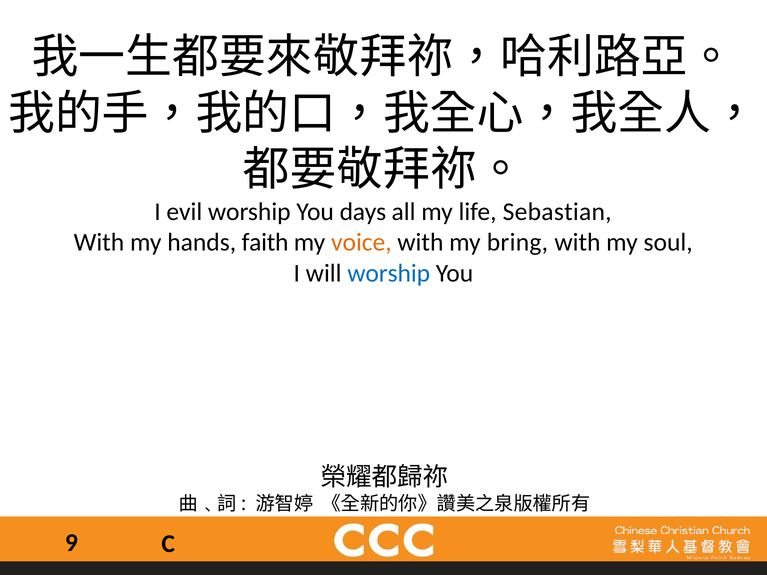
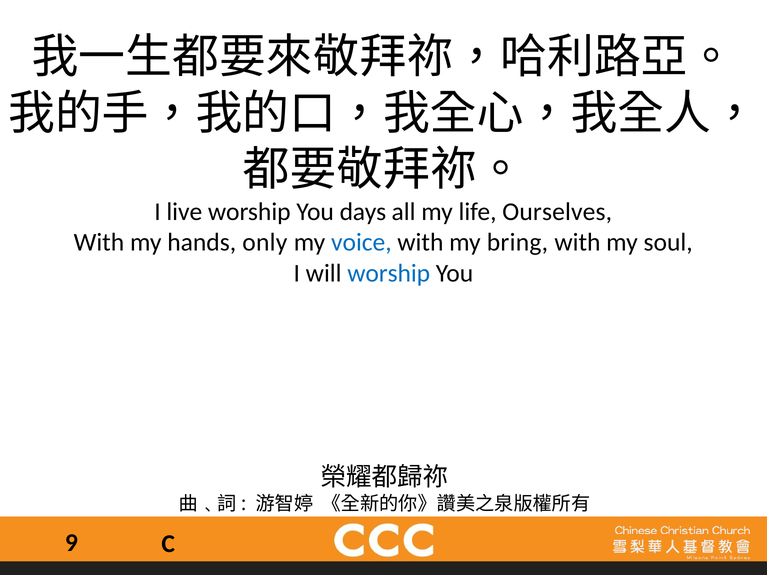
evil: evil -> live (184, 212)
Sebastian: Sebastian -> Ourselves (557, 212)
faith: faith -> only (265, 243)
voice colour: orange -> blue (361, 243)
